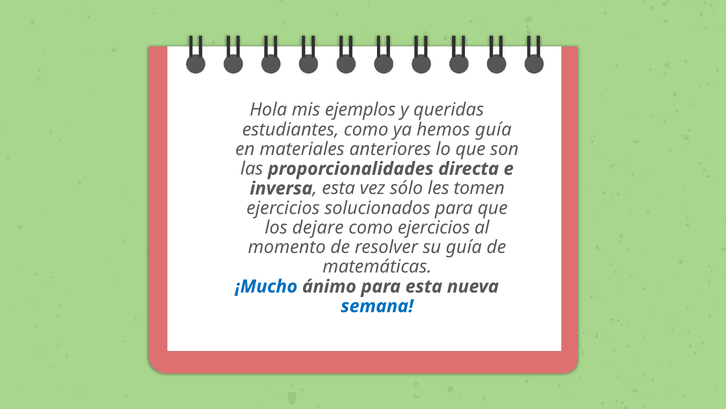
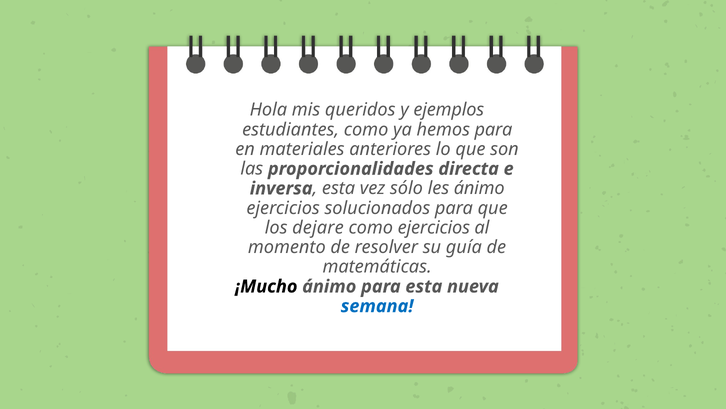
ejemplos: ejemplos -> queridos (360, 110)
queridas: queridas -> ejemplos (449, 110)
hemos guía: guía -> para (493, 129)
les tomen: tomen -> ánimo (479, 188)
¡Mucho colour: blue -> black (266, 286)
